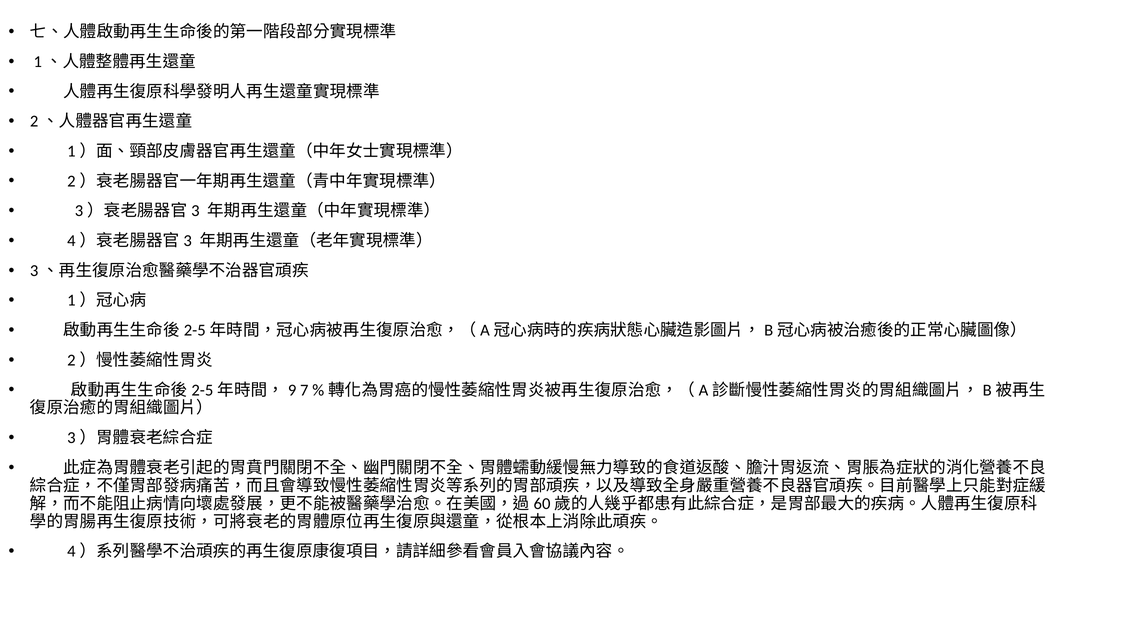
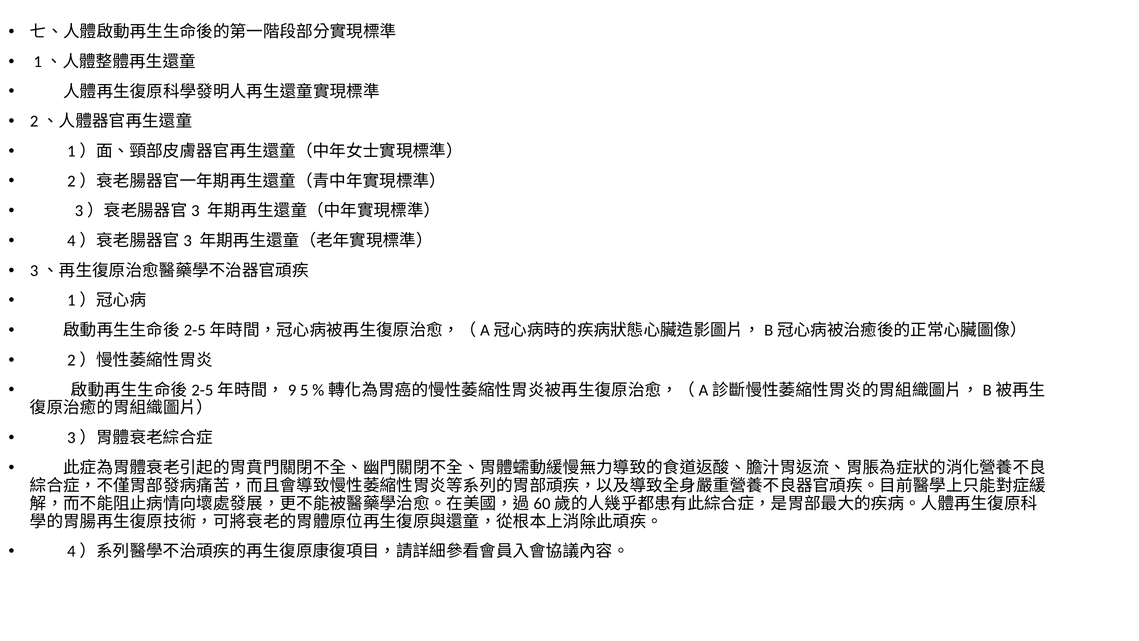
7: 7 -> 5 (304, 390)
